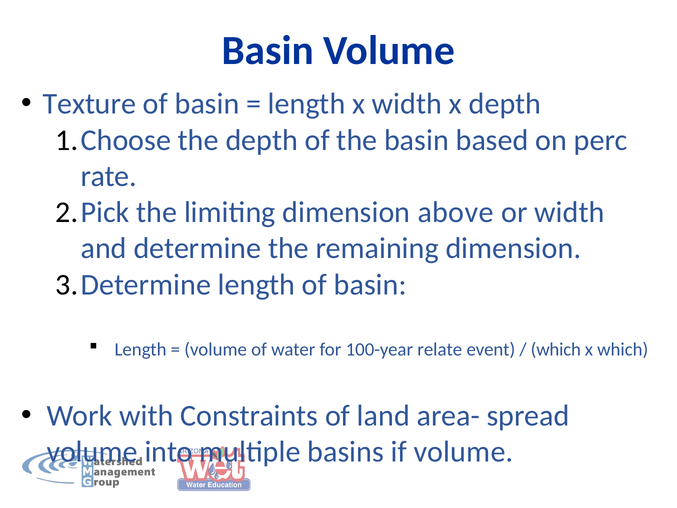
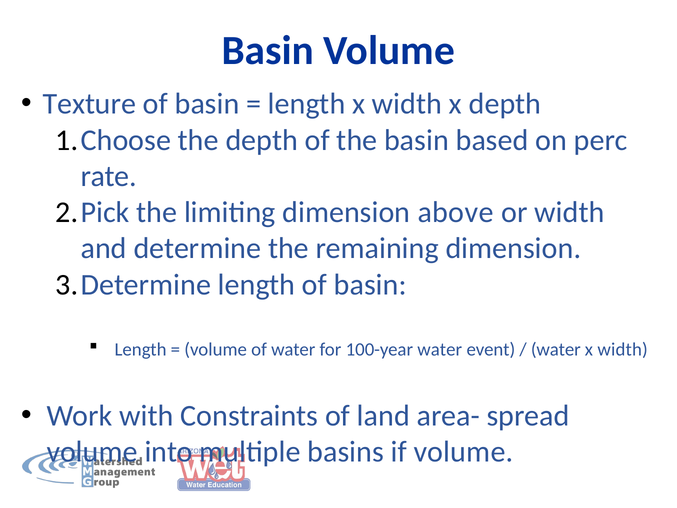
100-year relate: relate -> water (440, 349)
which: which -> water (556, 349)
which: which -> width (623, 349)
